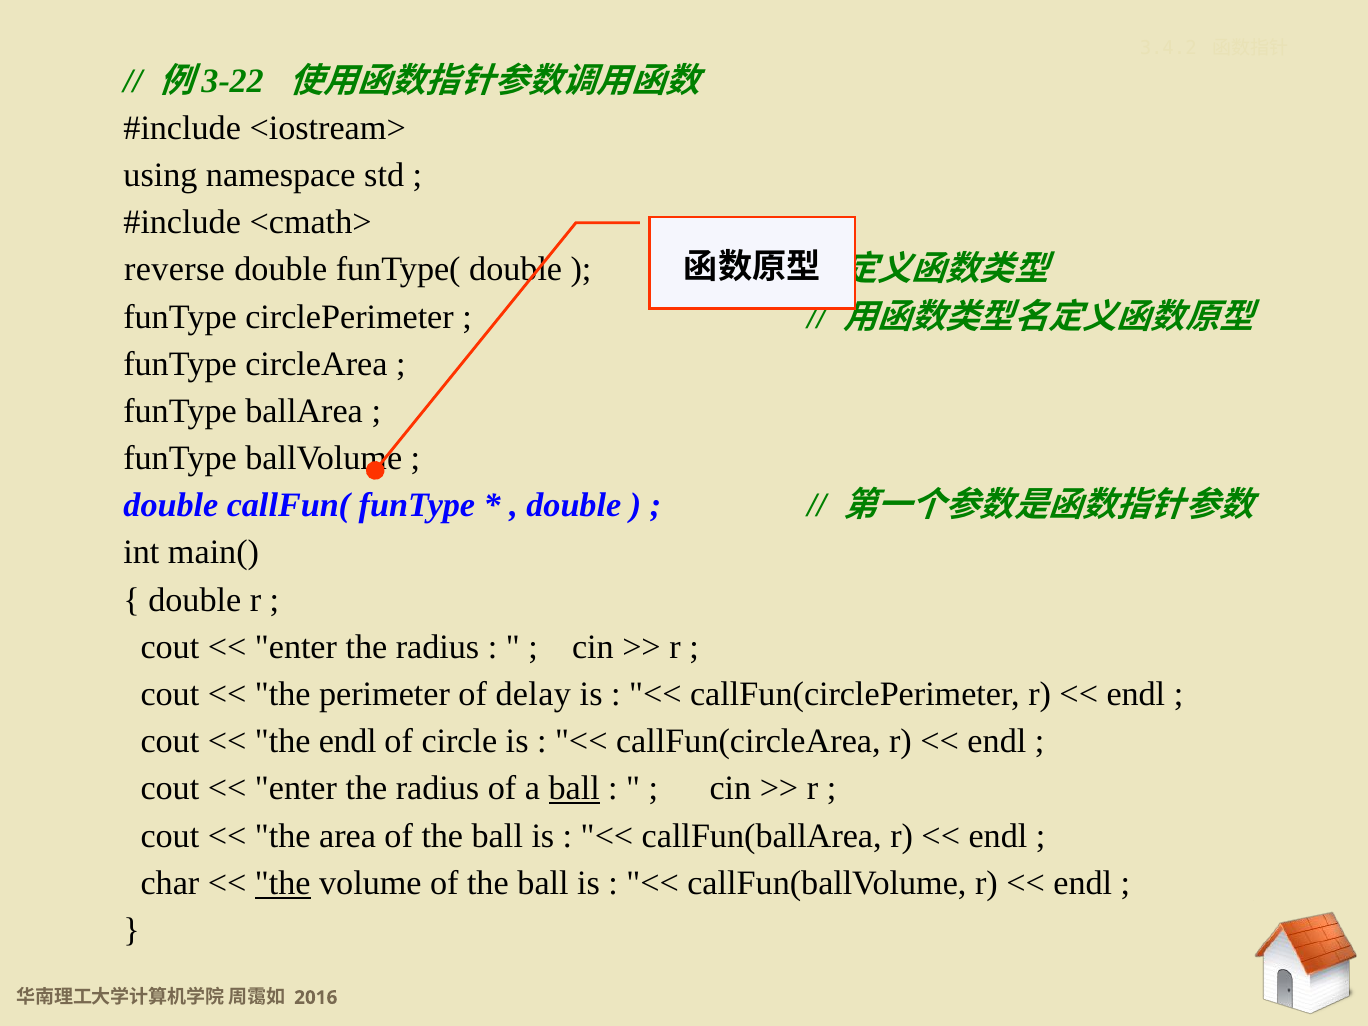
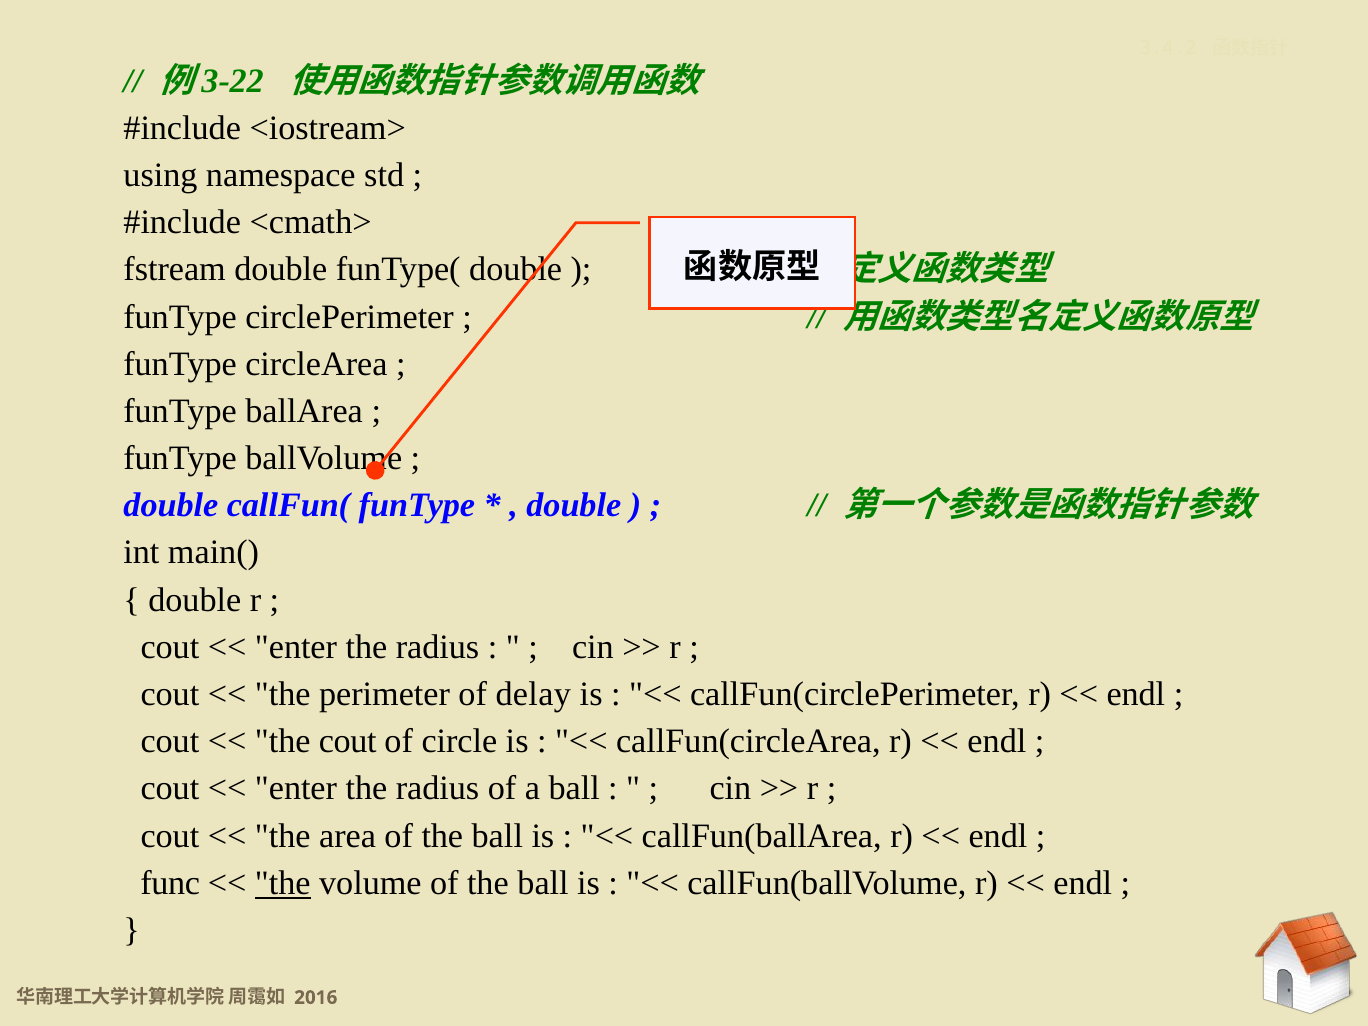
reverse: reverse -> fstream (175, 270)
the endl: endl -> cout (348, 741)
ball underline: present -> none (574, 789)
char: char -> func (170, 883)
